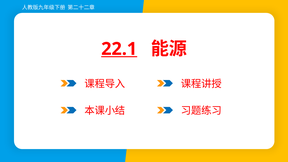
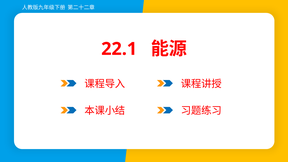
22.1 underline: present -> none (119, 49)
